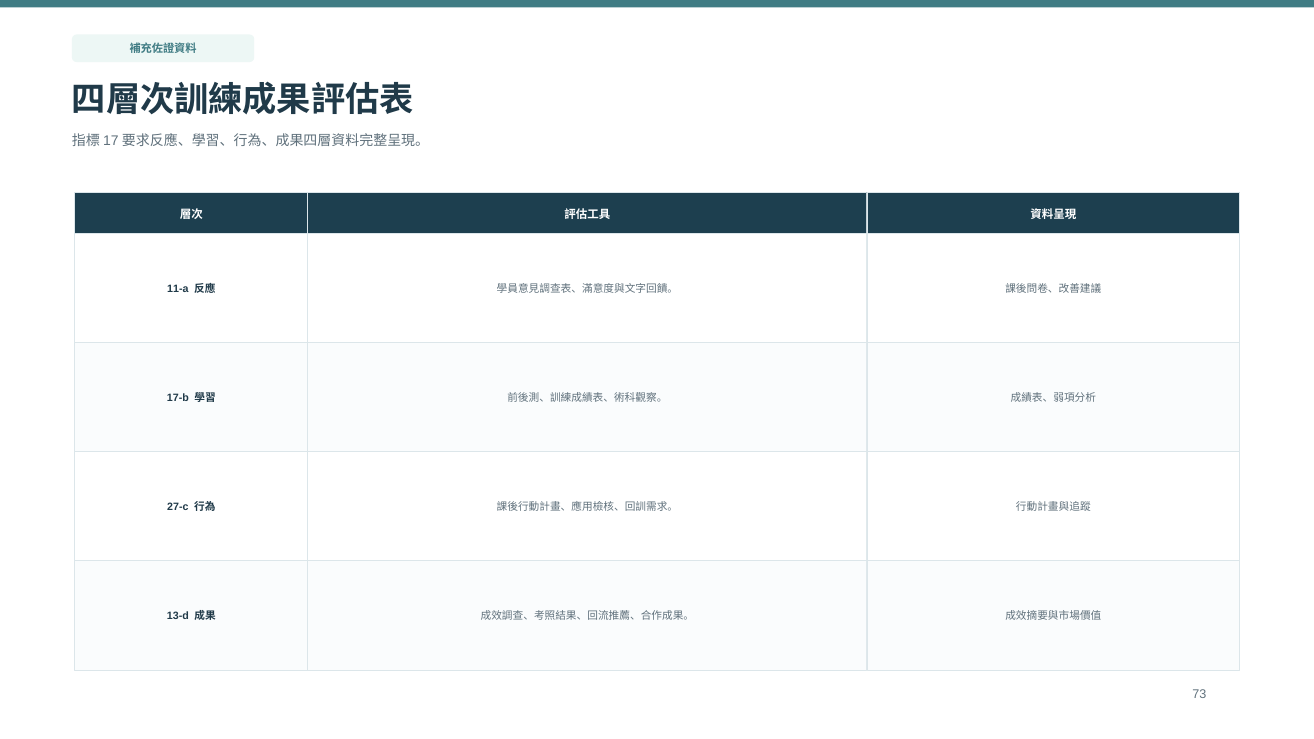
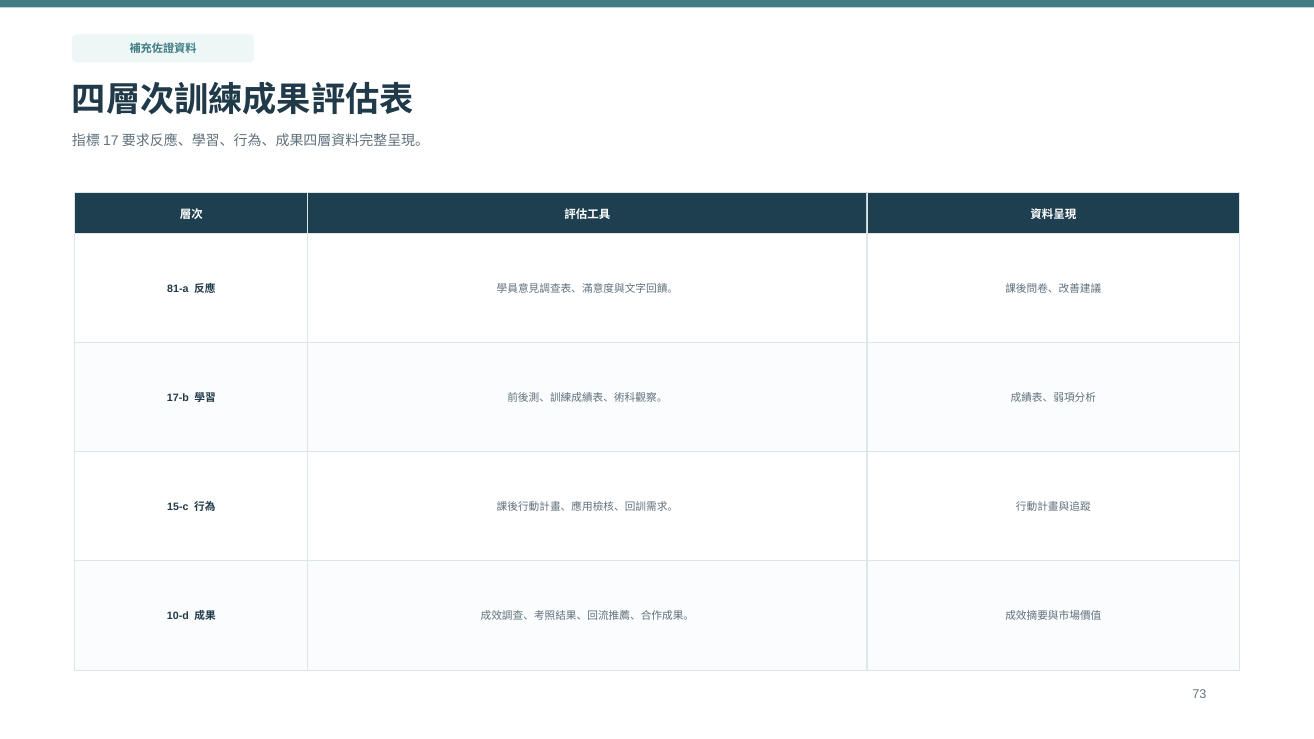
11-a: 11-a -> 81-a (178, 289)
27-c: 27-c -> 15-c (178, 507)
13-d: 13-d -> 10-d (178, 616)
